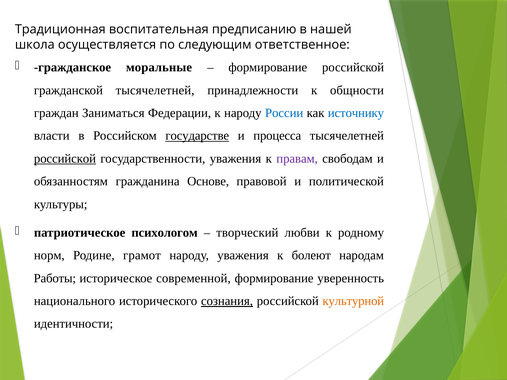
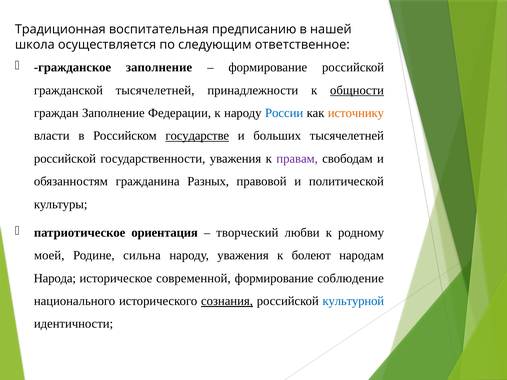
гражданское моральные: моральные -> заполнение (159, 67)
общности underline: none -> present (357, 90)
граждан Заниматься: Заниматься -> Заполнение (113, 113)
источнику colour: blue -> orange (356, 113)
процесса: процесса -> больших (277, 136)
российской underline: present -> none (65, 159)
Основе: Основе -> Разных (208, 182)
психологом: психологом -> ориентация (165, 233)
норм: норм -> моей (49, 256)
грамот: грамот -> cильна (142, 256)
Работы: Работы -> Народа (55, 278)
уверенность: уверенность -> соблюдение (351, 278)
культурной colour: orange -> blue (353, 301)
